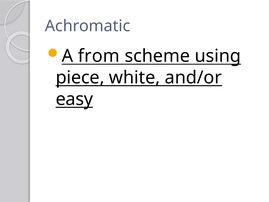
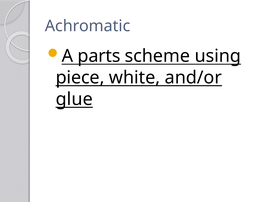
from: from -> parts (99, 56)
easy: easy -> glue (74, 99)
